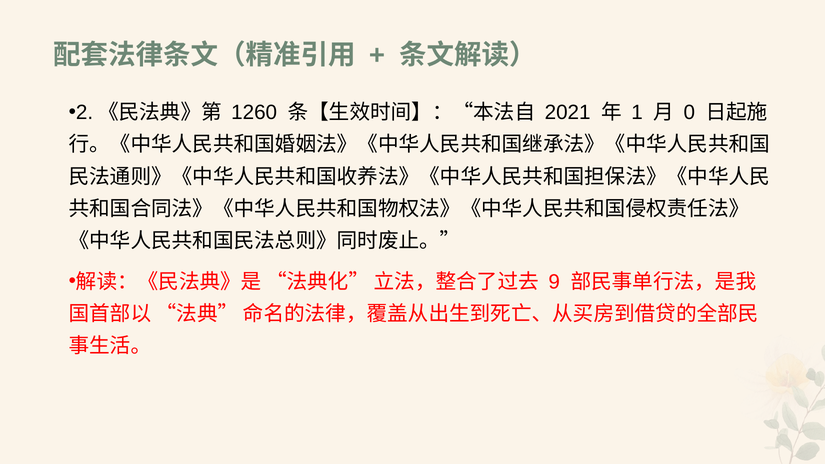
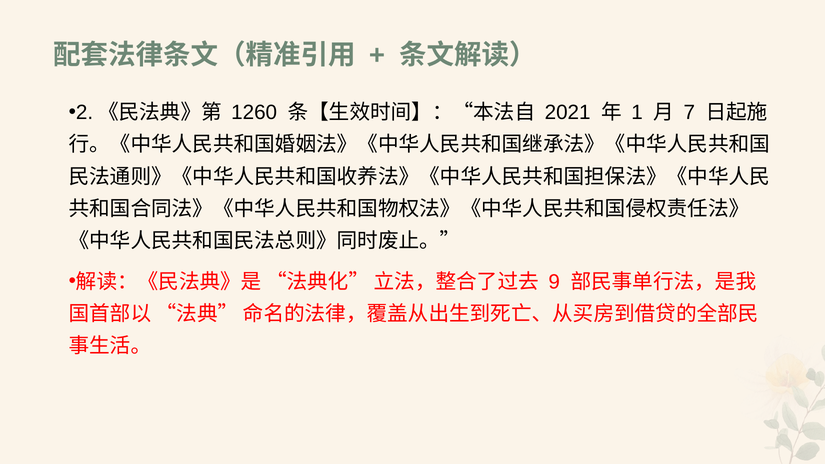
0: 0 -> 7 (689, 112)
